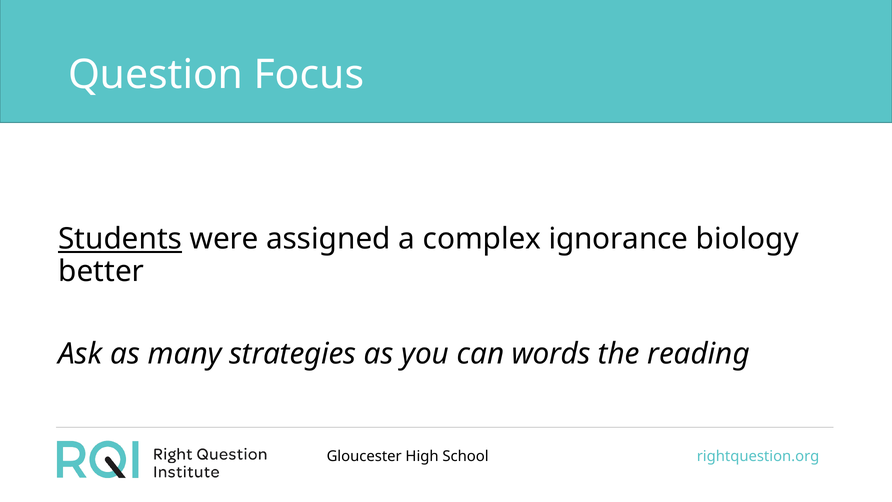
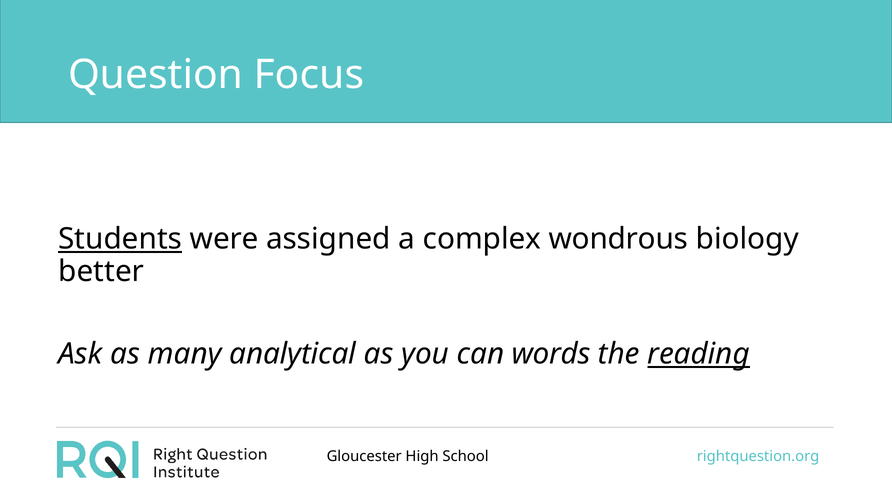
ignorance: ignorance -> wondrous (618, 239)
strategies: strategies -> analytical (293, 354)
reading underline: none -> present (699, 354)
